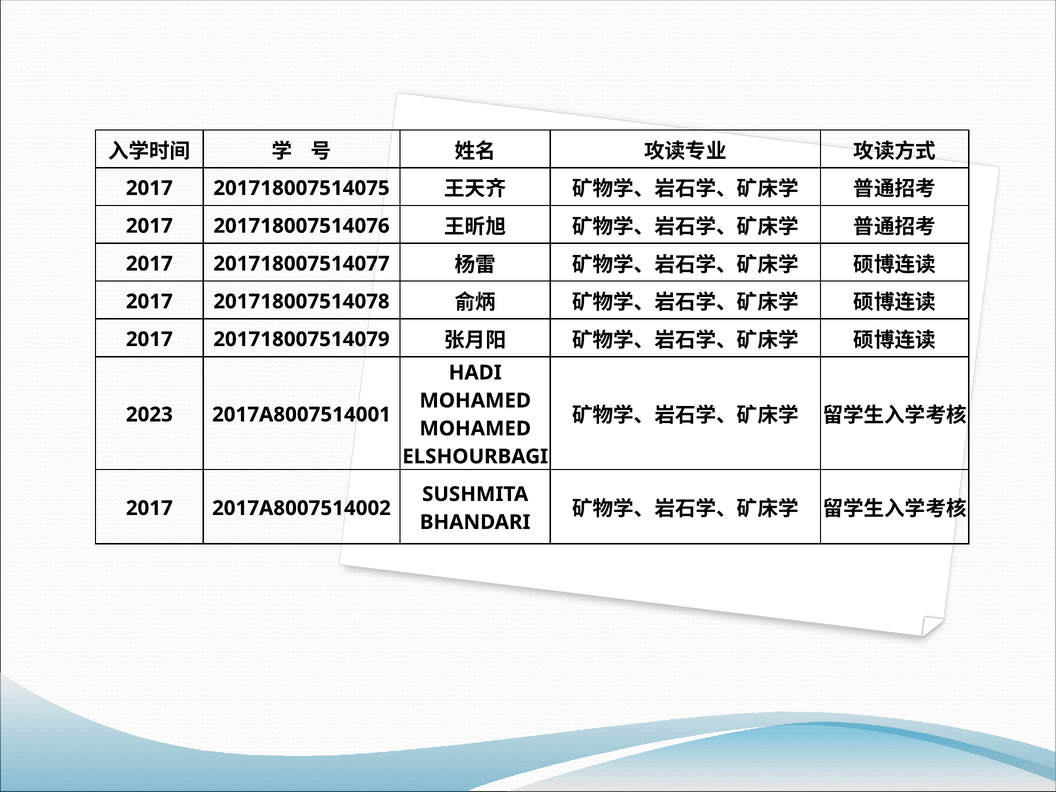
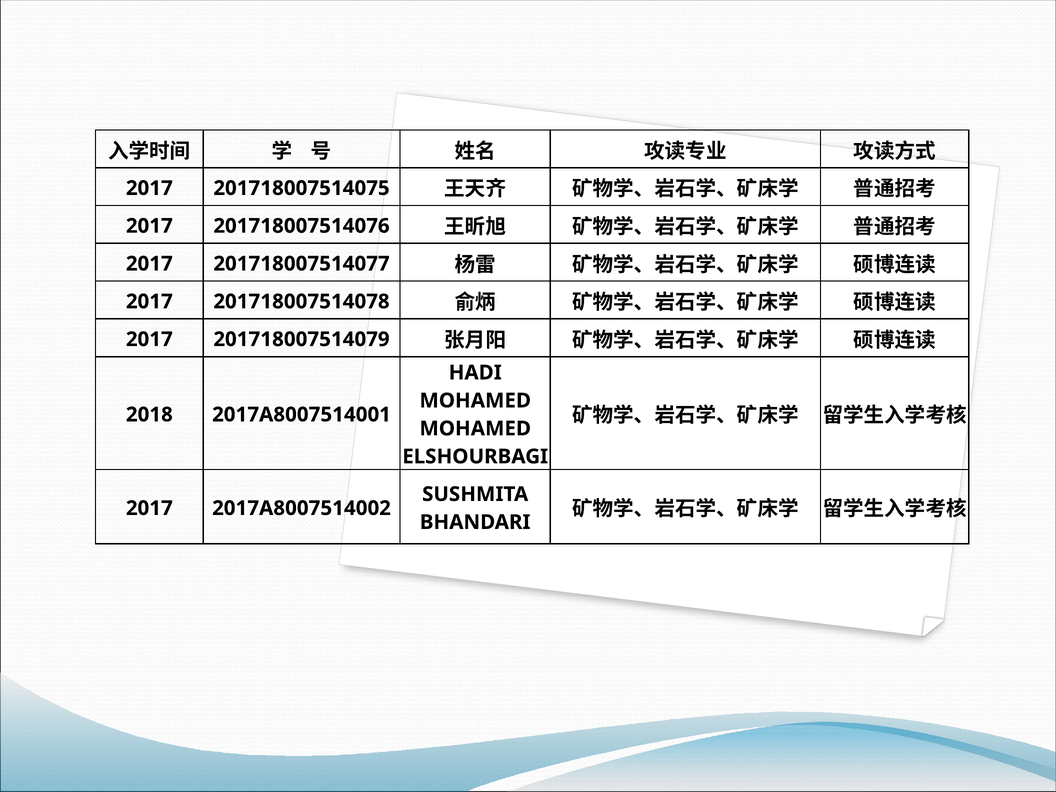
2023: 2023 -> 2018 (149, 415)
